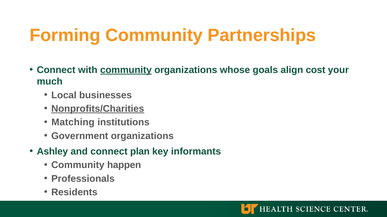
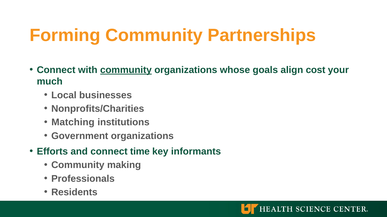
Nonprofits/Charities underline: present -> none (98, 109)
Ashley: Ashley -> Efforts (52, 152)
plan: plan -> time (140, 152)
happen: happen -> making (124, 166)
